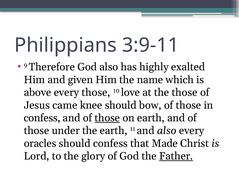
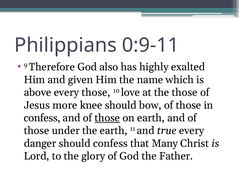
3:9-11: 3:9-11 -> 0:9-11 (151, 45)
came: came -> more (65, 105)
and also: also -> true (167, 131)
oracles: oracles -> danger (40, 144)
Made: Made -> Many (165, 144)
Father underline: present -> none (176, 156)
